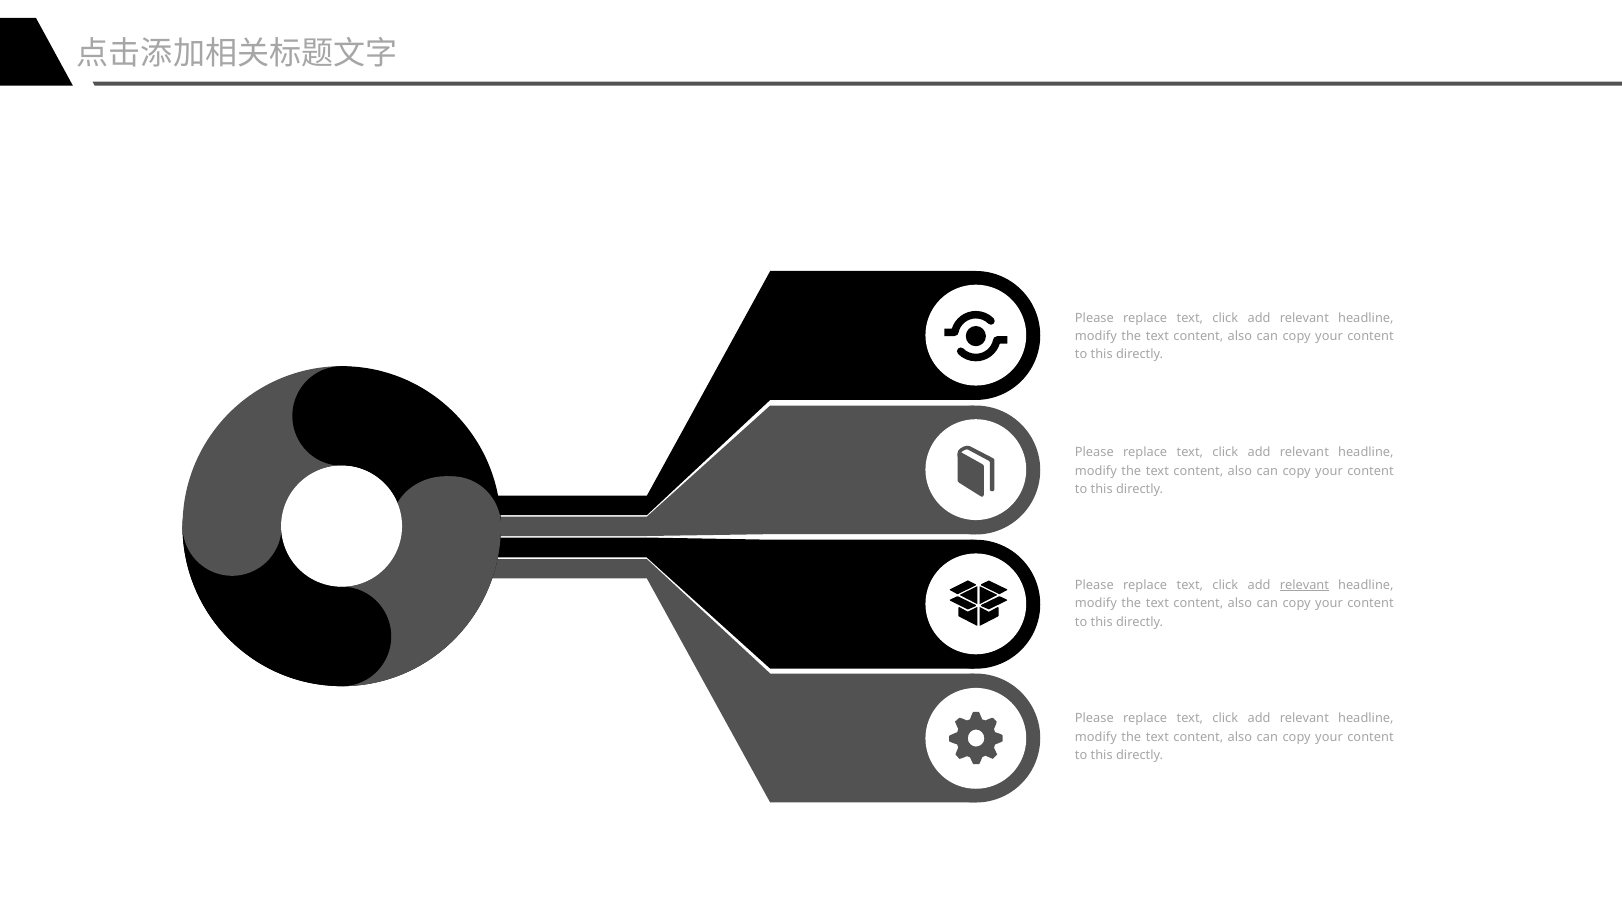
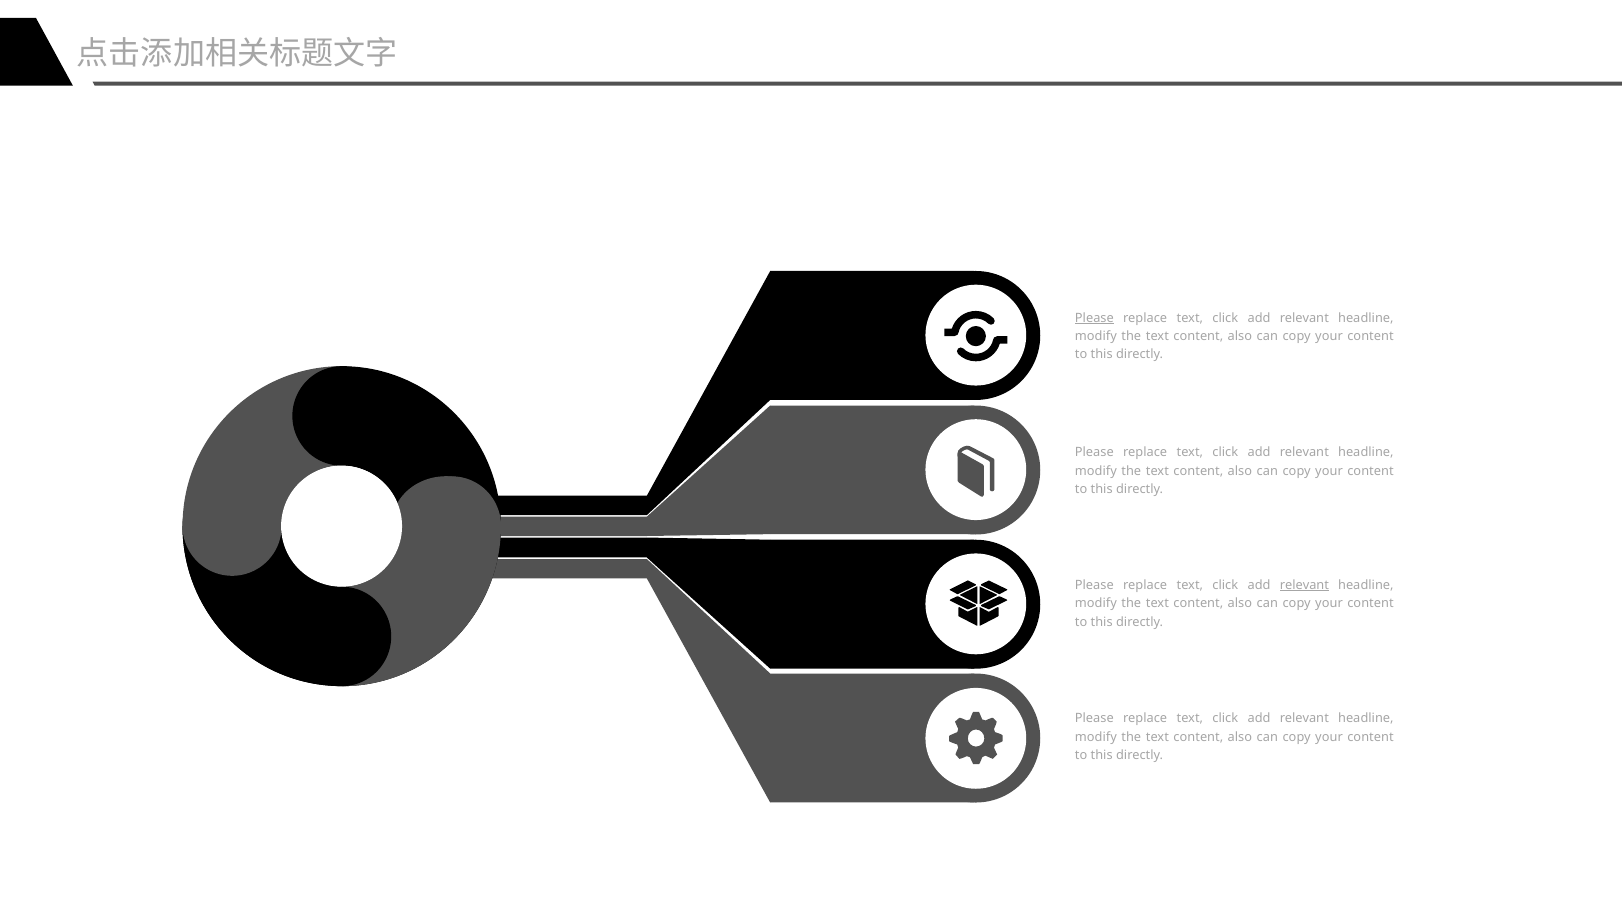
Please underline: none -> present (1094, 318)
